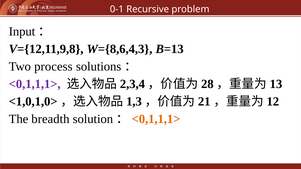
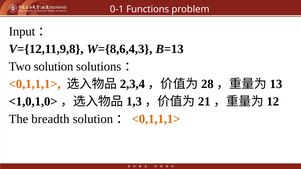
Recursive: Recursive -> Functions (148, 9)
Two process: process -> solution (54, 67)
<0,1,1,1> colour: purple -> orange (35, 84)
